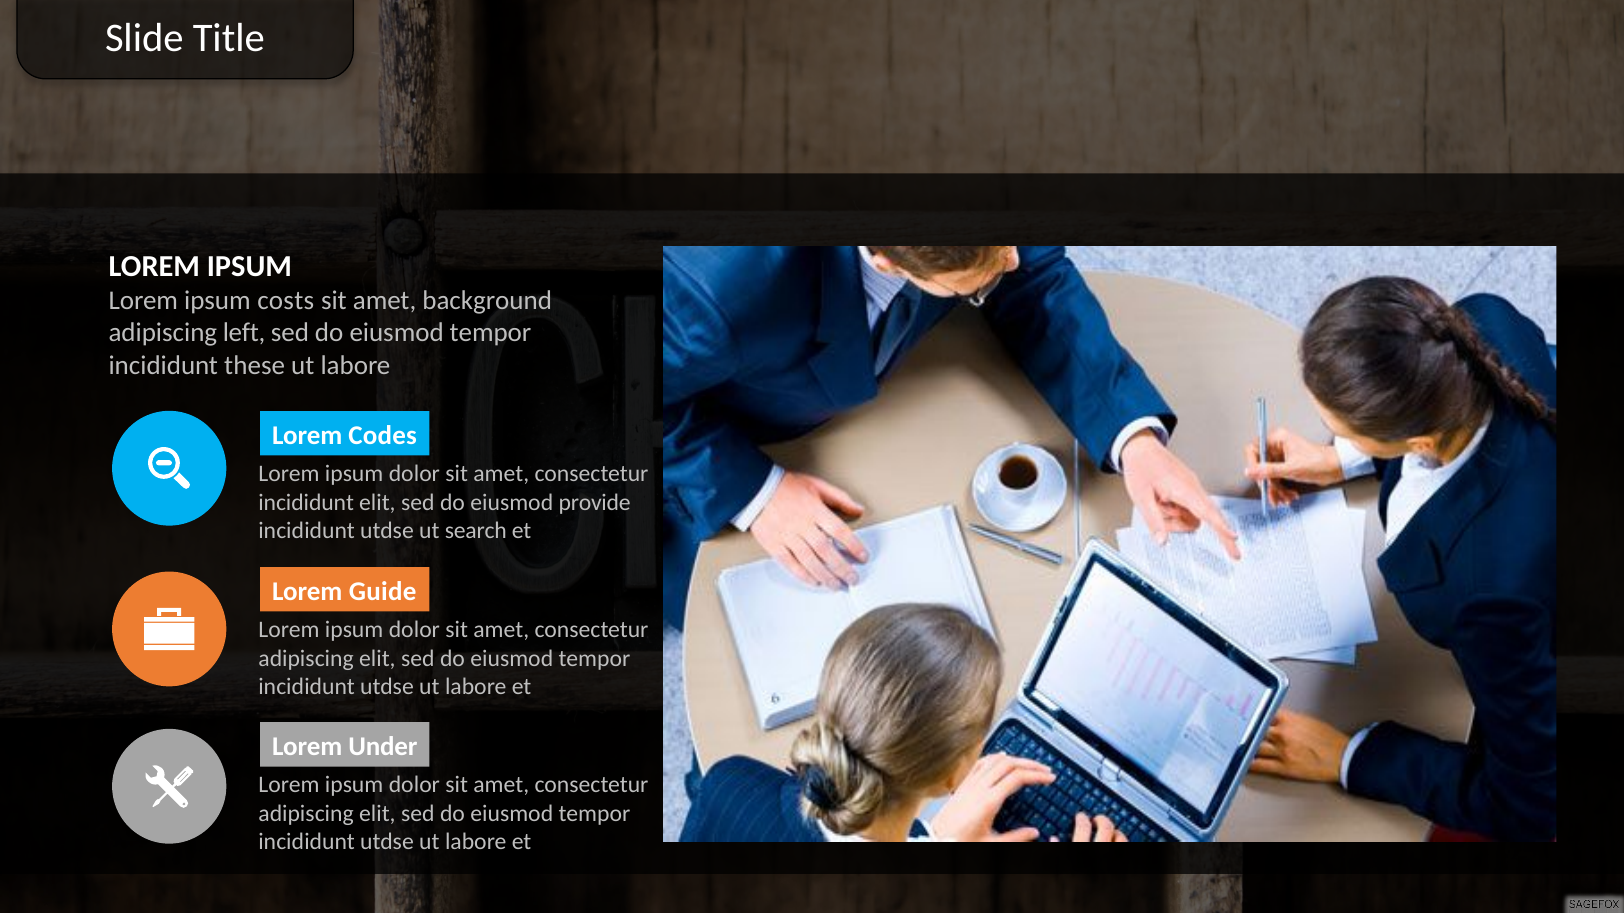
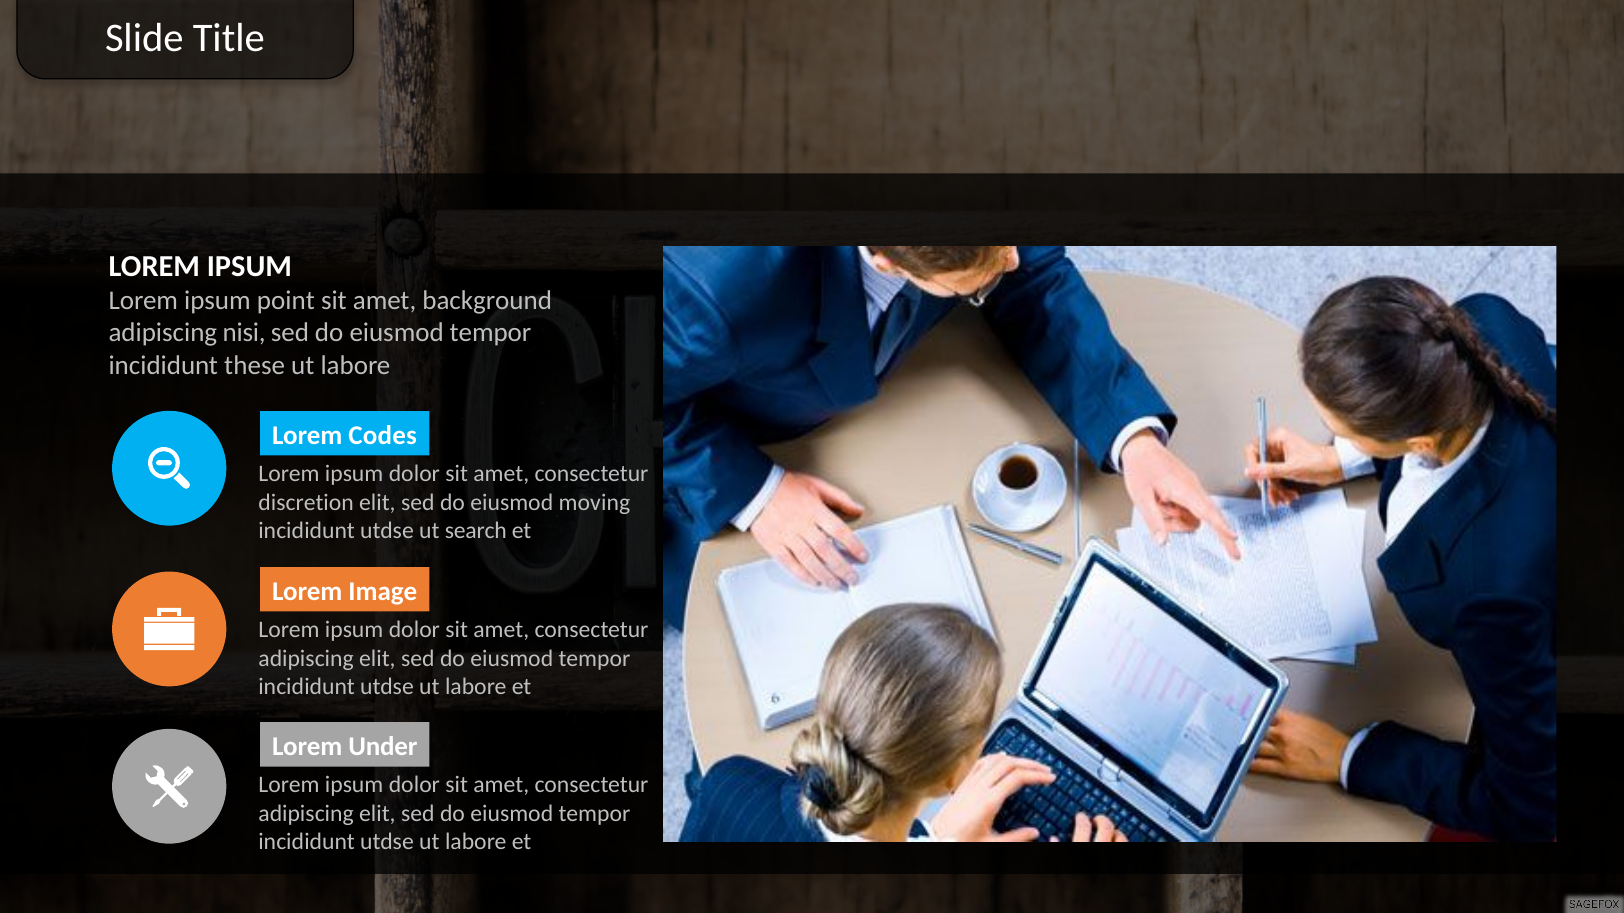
costs: costs -> point (286, 300)
left: left -> nisi (244, 333)
incididunt: incididunt -> discretion (306, 503)
provide: provide -> moving (594, 503)
Guide: Guide -> Image (383, 591)
